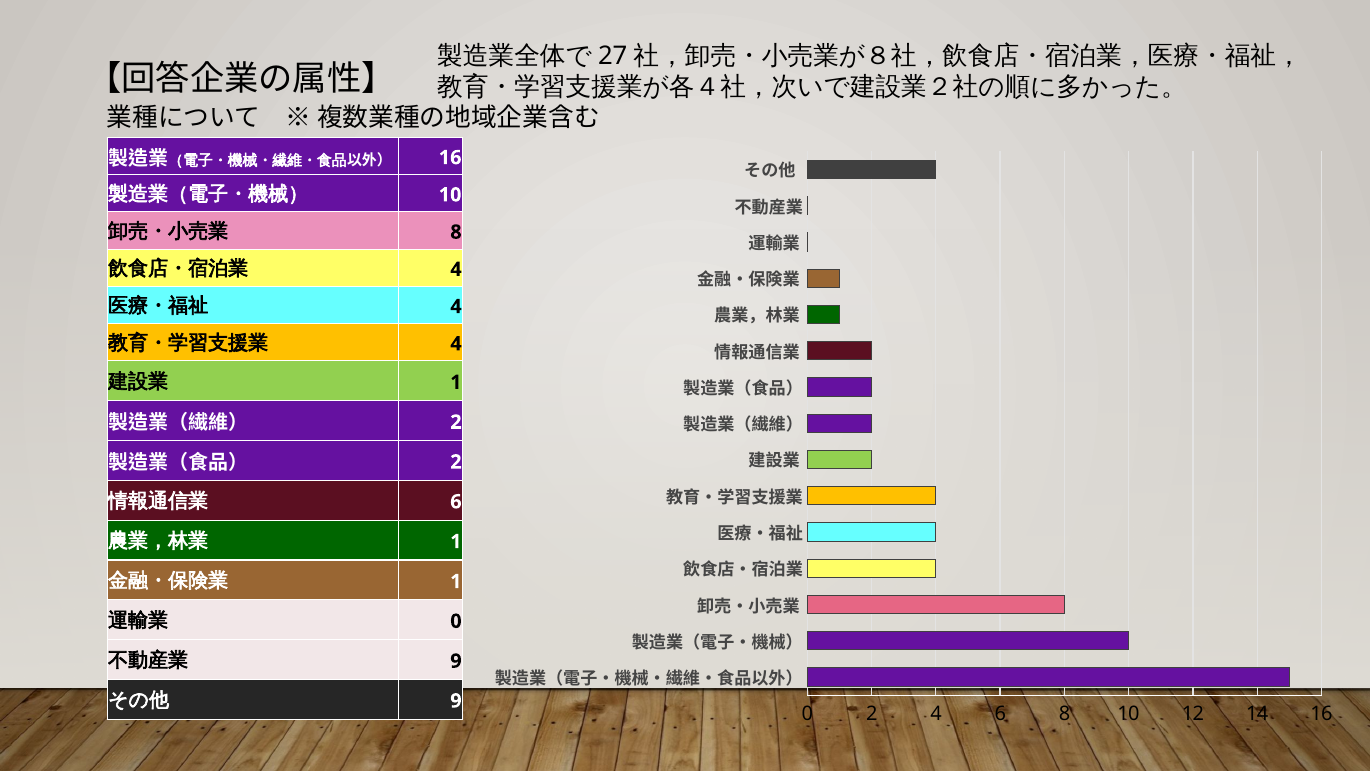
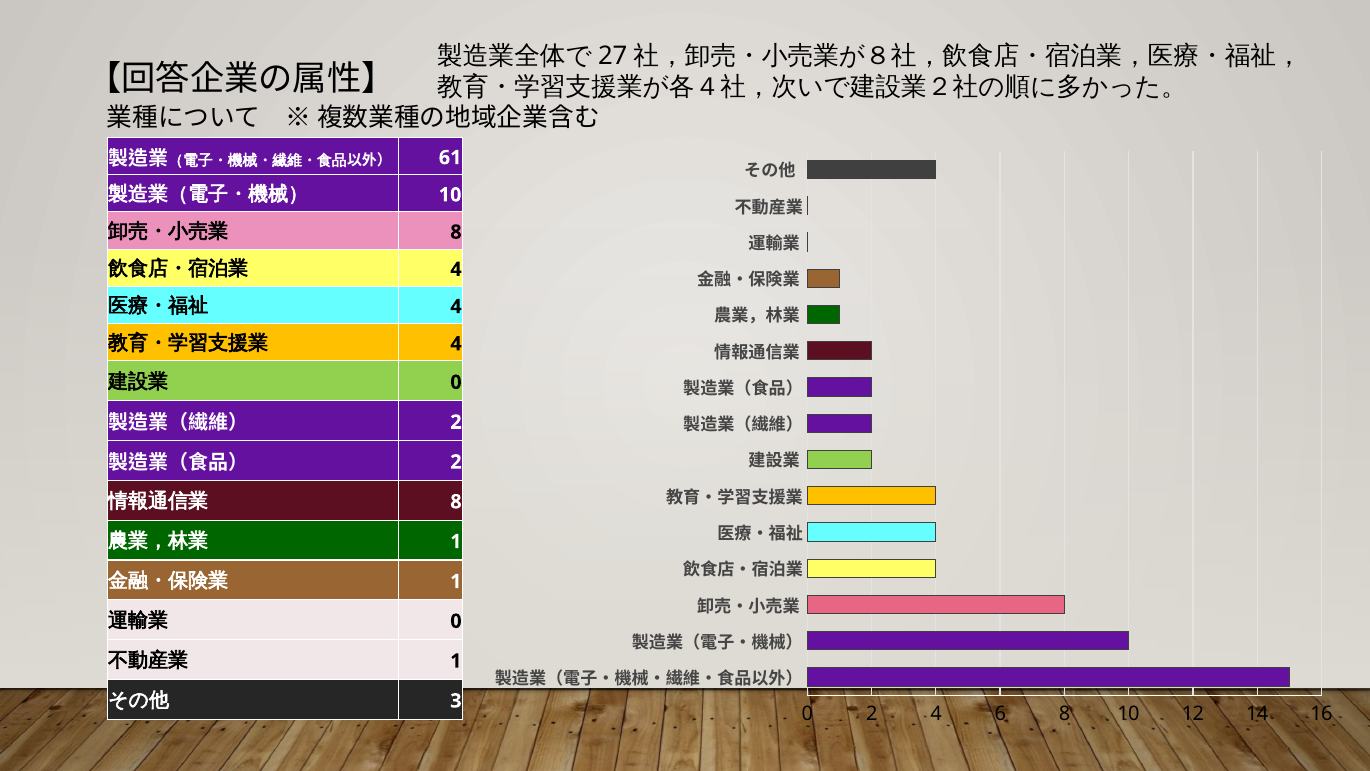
16: 16 -> 61 (450, 158)
1: 1 -> 0 (456, 382)
6: 6 -> 8 (456, 502)
9: 9 -> 1 (456, 661)
9: 9 -> 3 (456, 701)
